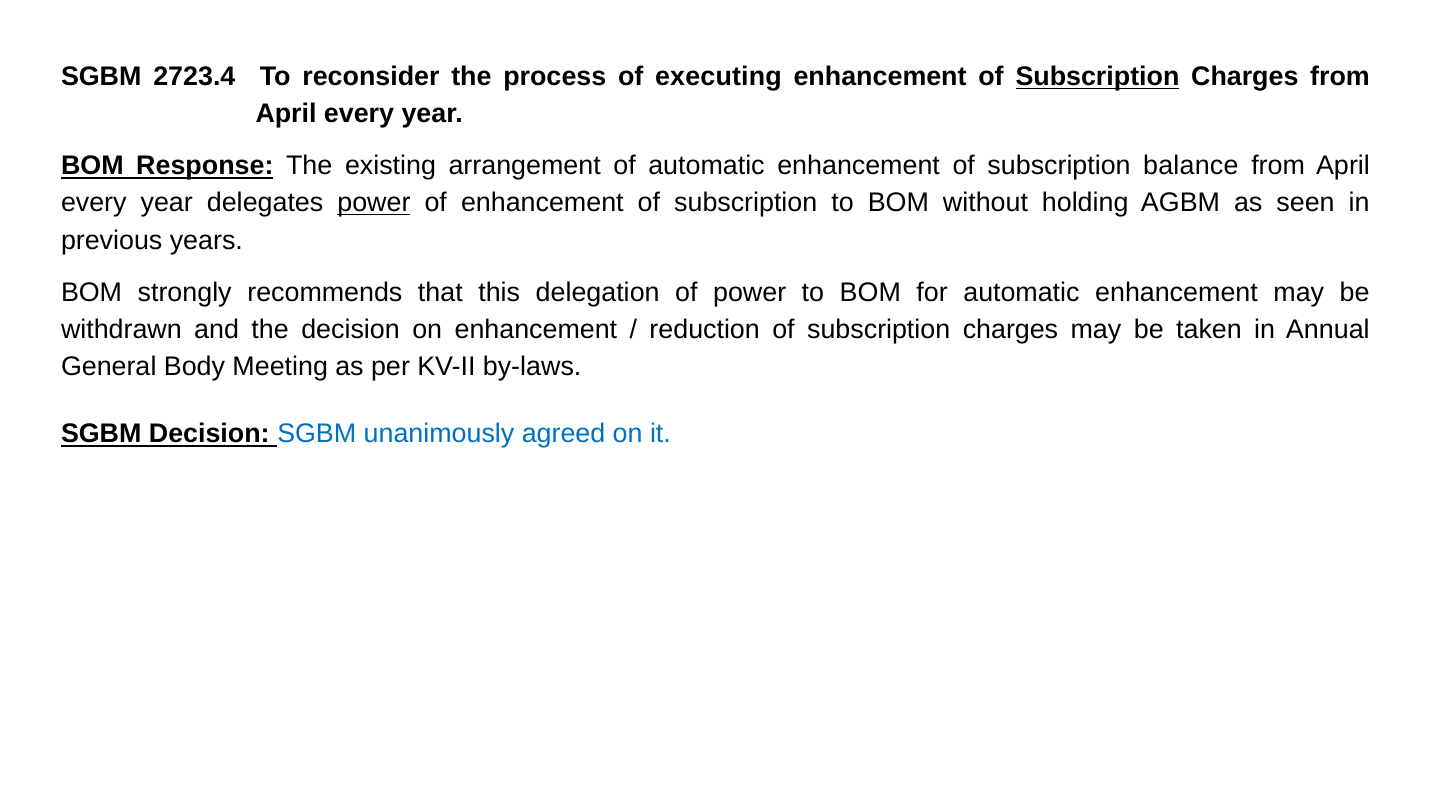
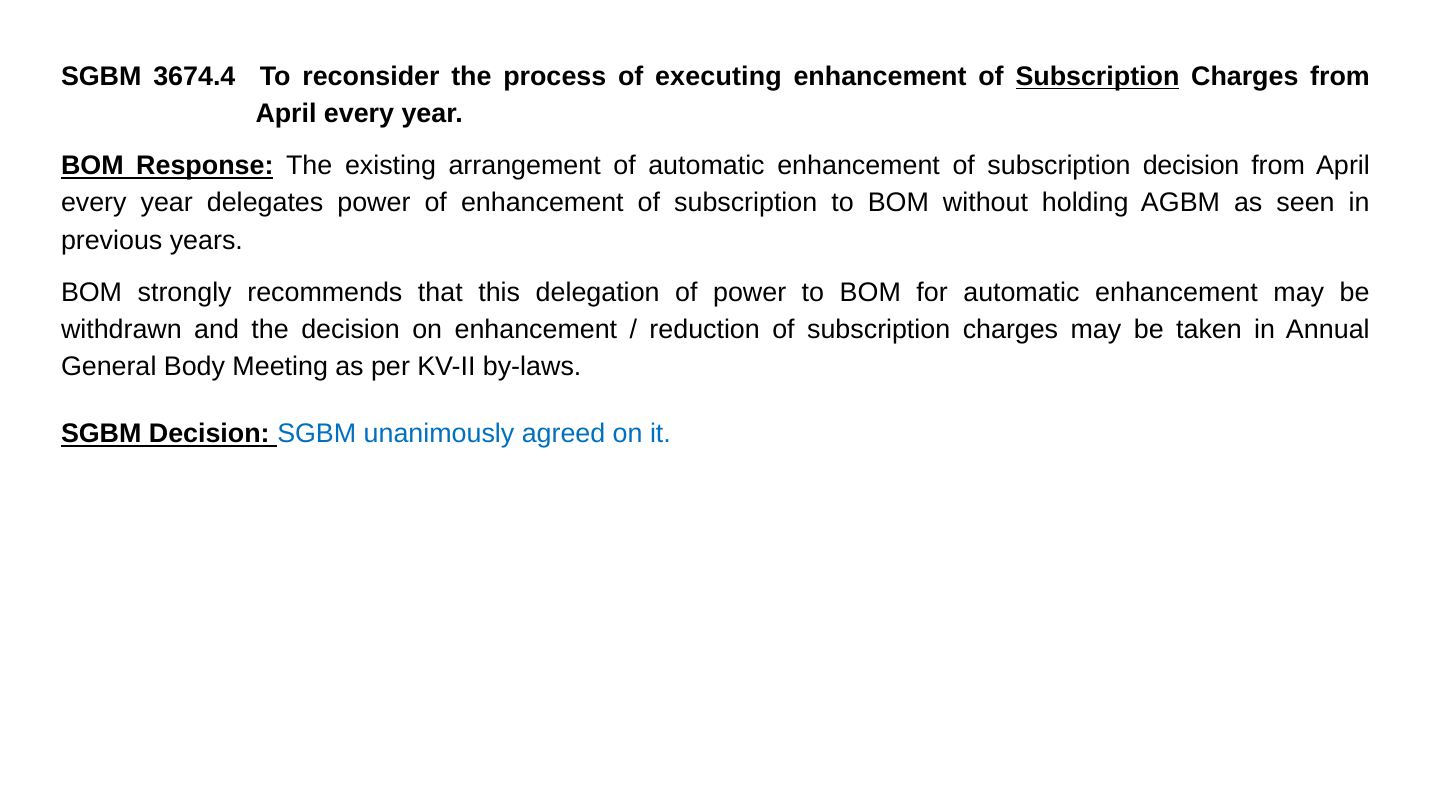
2723.4: 2723.4 -> 3674.4 (194, 77)
subscription balance: balance -> decision (1191, 166)
power underline: present -> none (374, 203)
